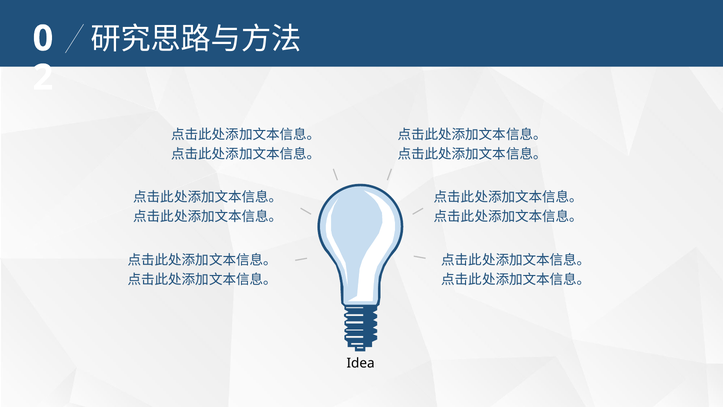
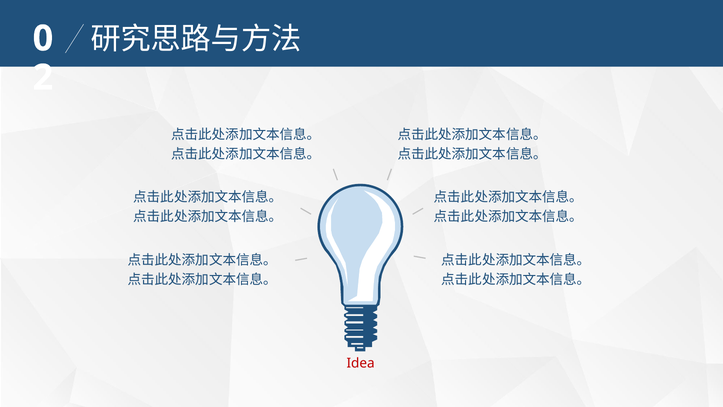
Idea colour: black -> red (361, 363)
